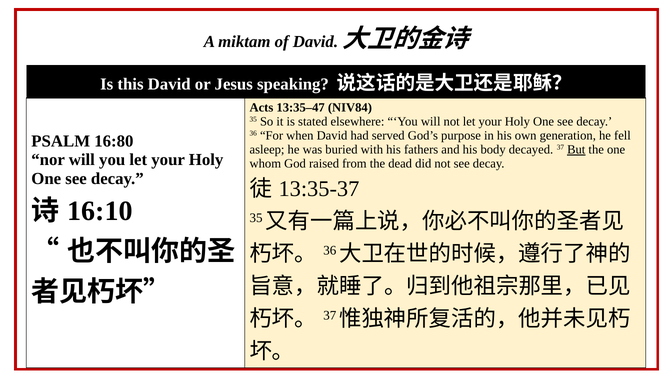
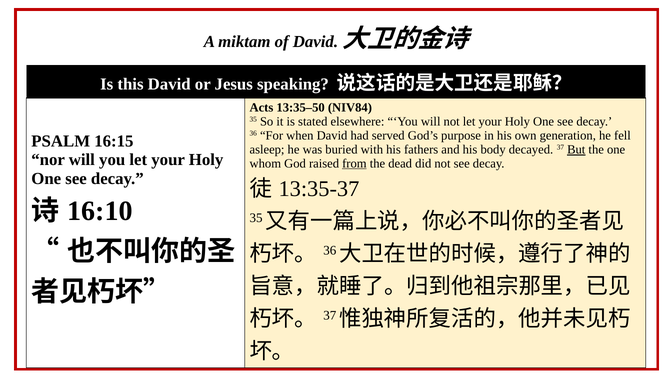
13:35–47: 13:35–47 -> 13:35–50 (301, 108)
16:80: 16:80 -> 16:15 (114, 141)
from underline: none -> present (354, 163)
